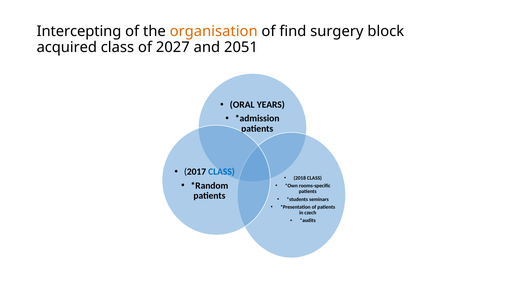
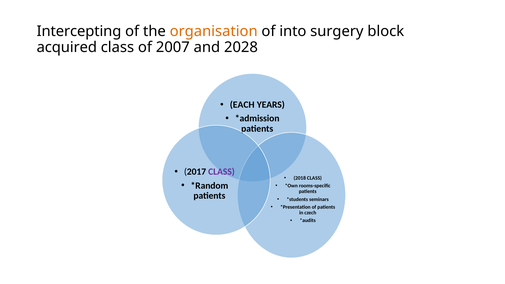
find: find -> into (293, 31)
2027: 2027 -> 2007 (173, 47)
2051: 2051 -> 2028 (241, 47)
ORAL: ORAL -> EACH (242, 105)
CLASS colour: blue -> purple (221, 172)
